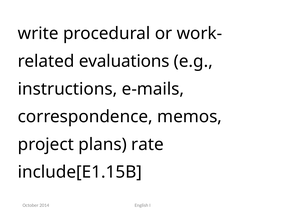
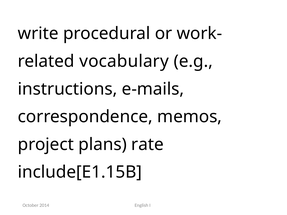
evaluations: evaluations -> vocabulary (124, 61)
